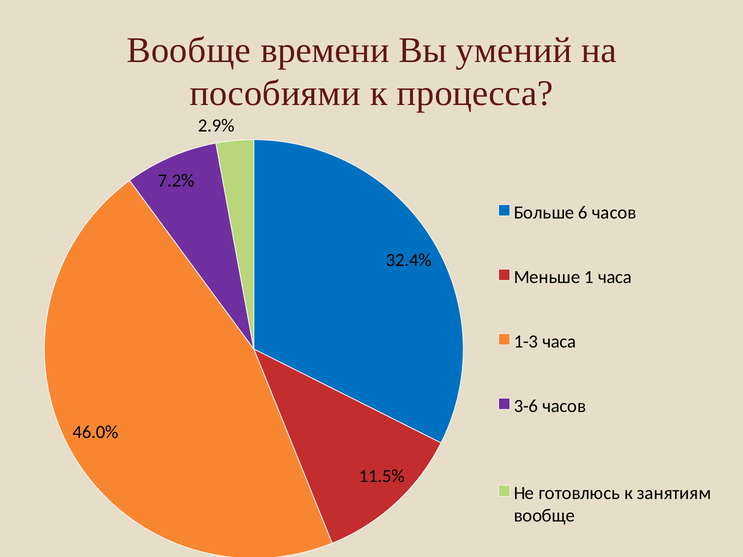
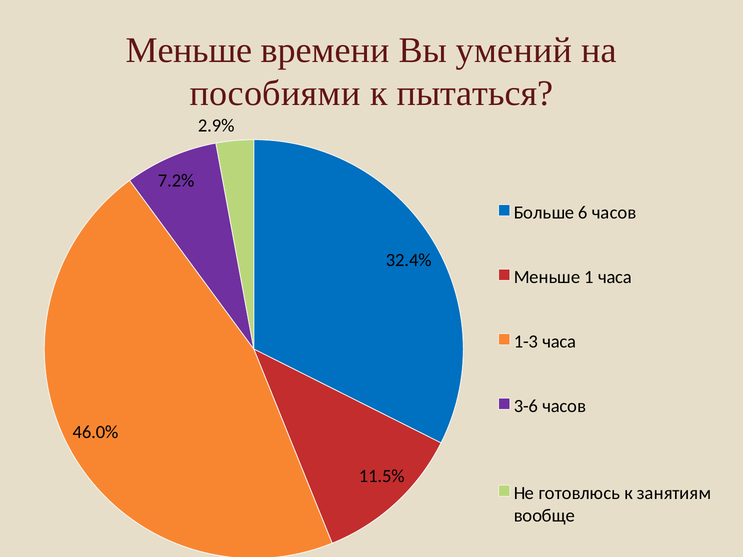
Вообще: Вообще -> Меньше (189, 50)
процесса: процесса -> пытаться (475, 94)
